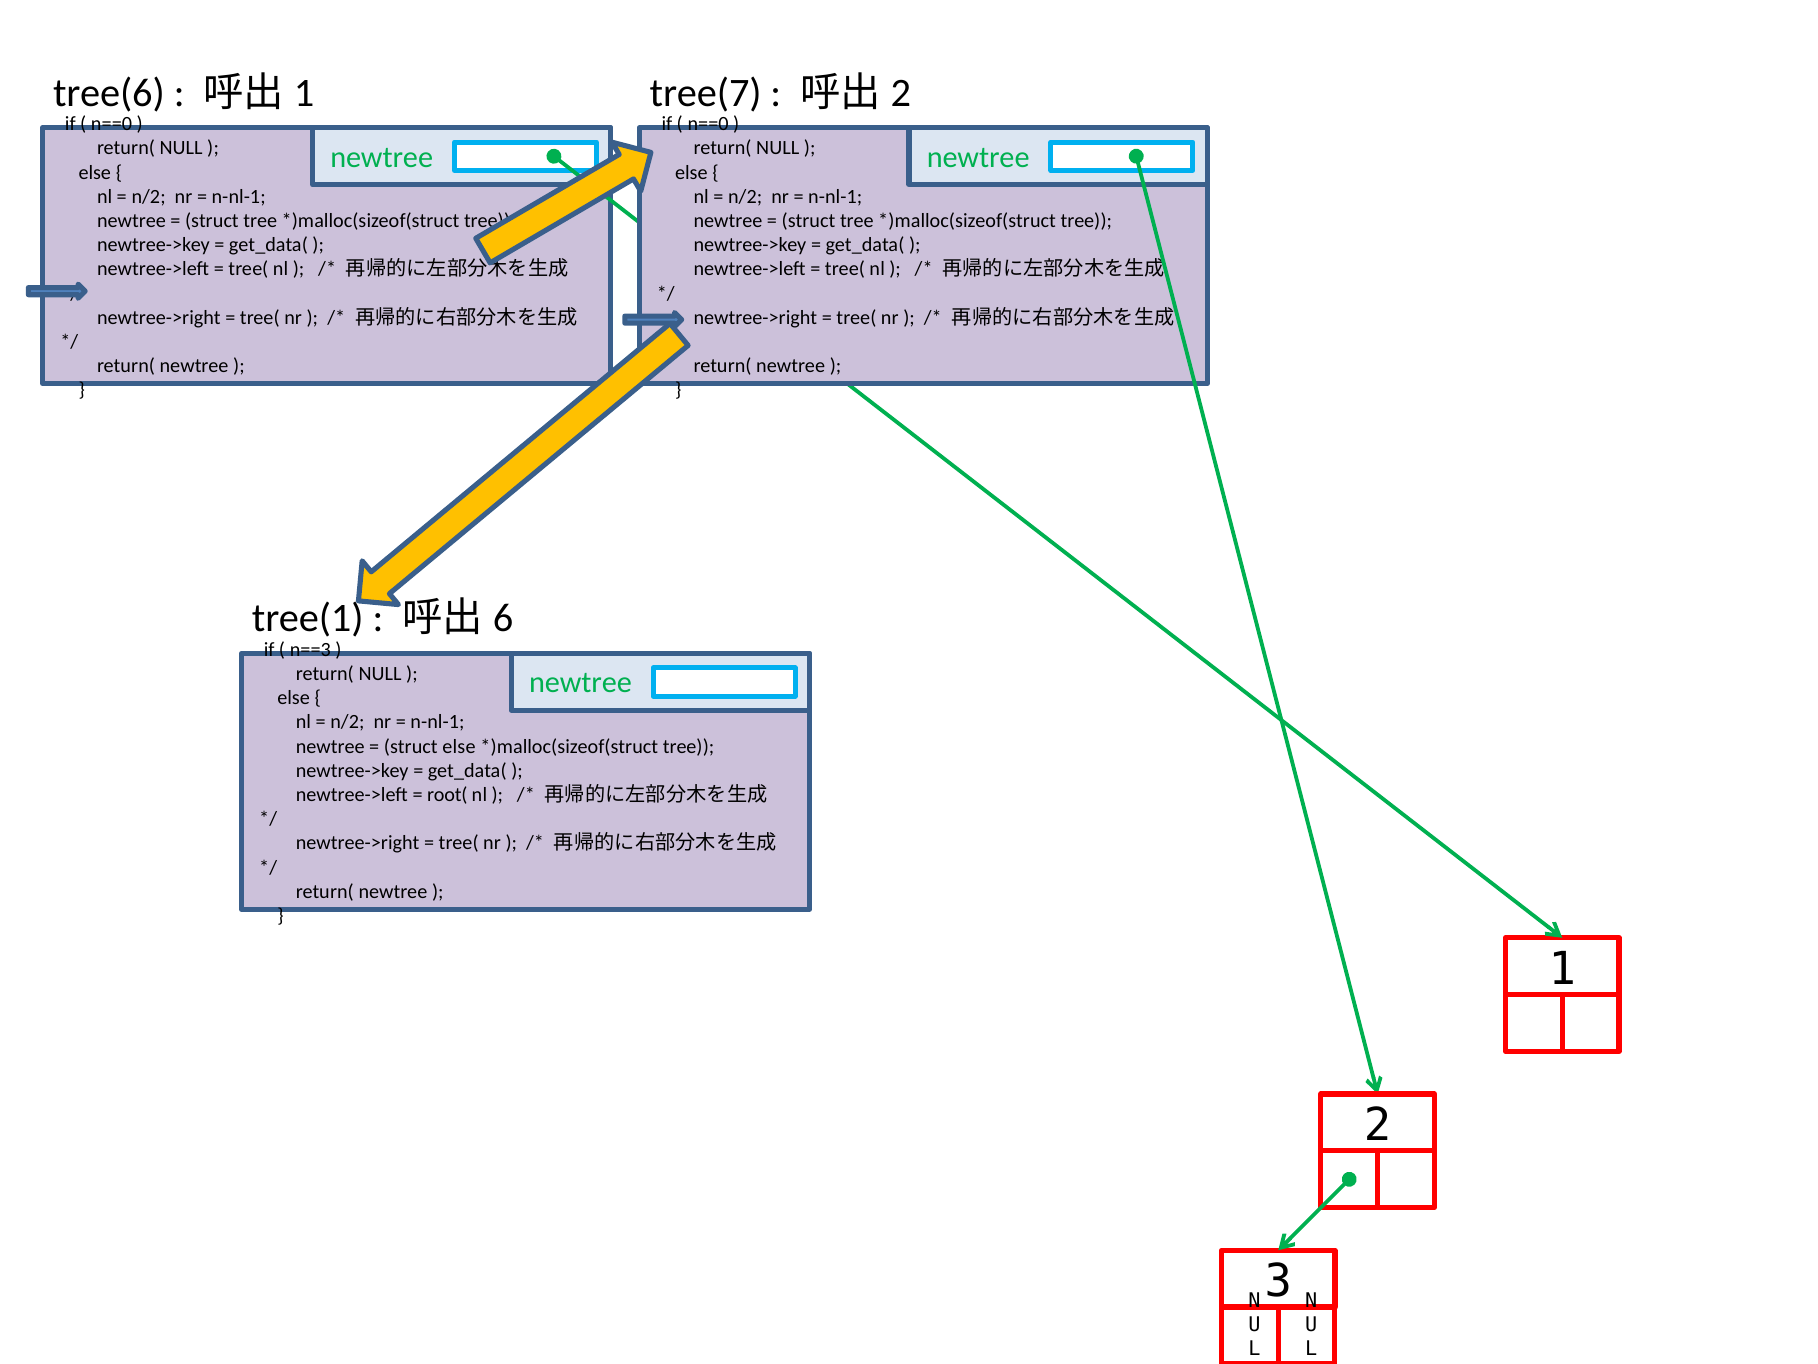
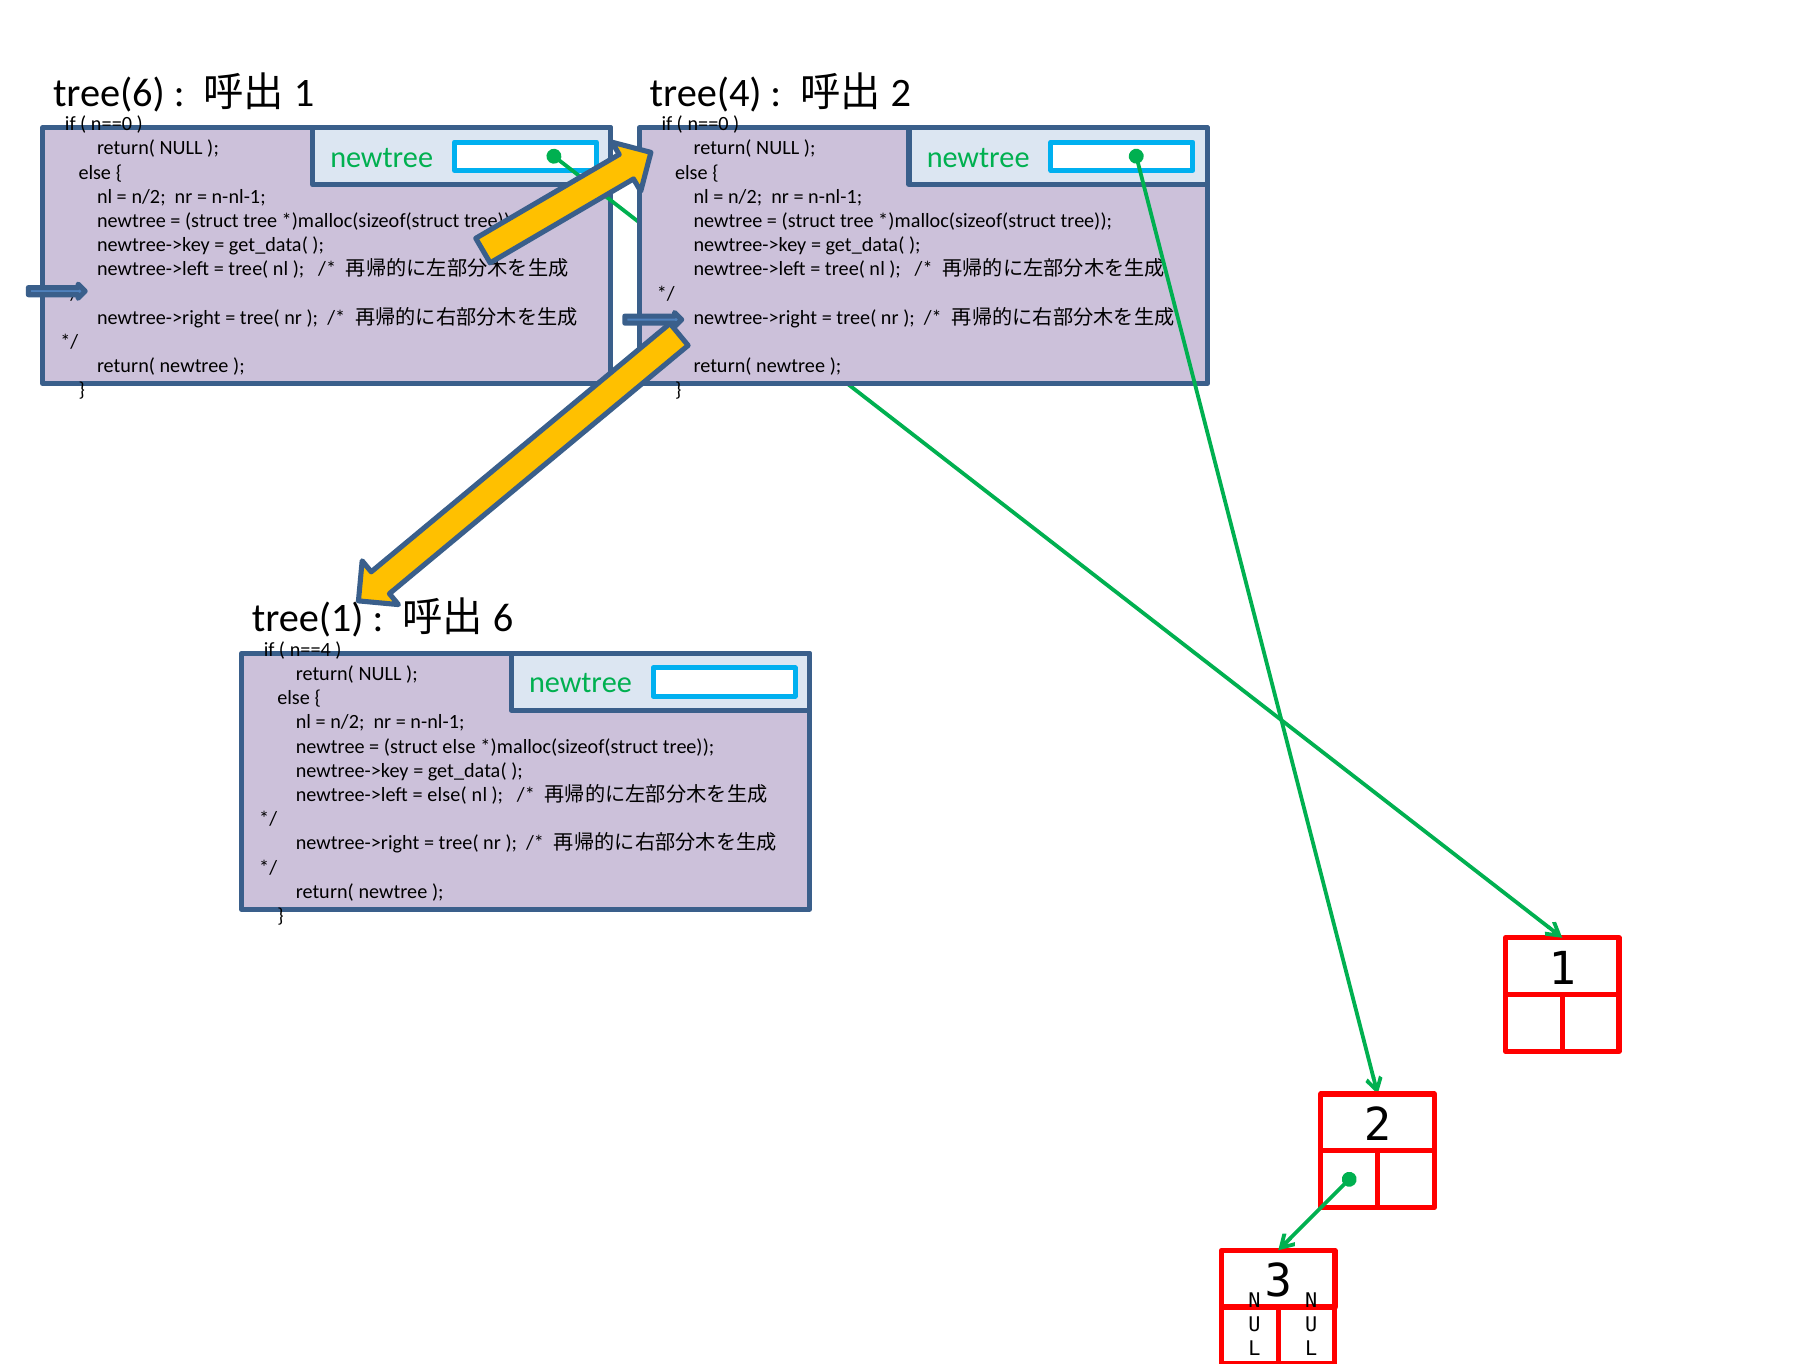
tree(7: tree(7 -> tree(4 (706, 93)
n==3: n==3 -> n==4 (310, 649)
root(: root( -> else( (447, 795)
